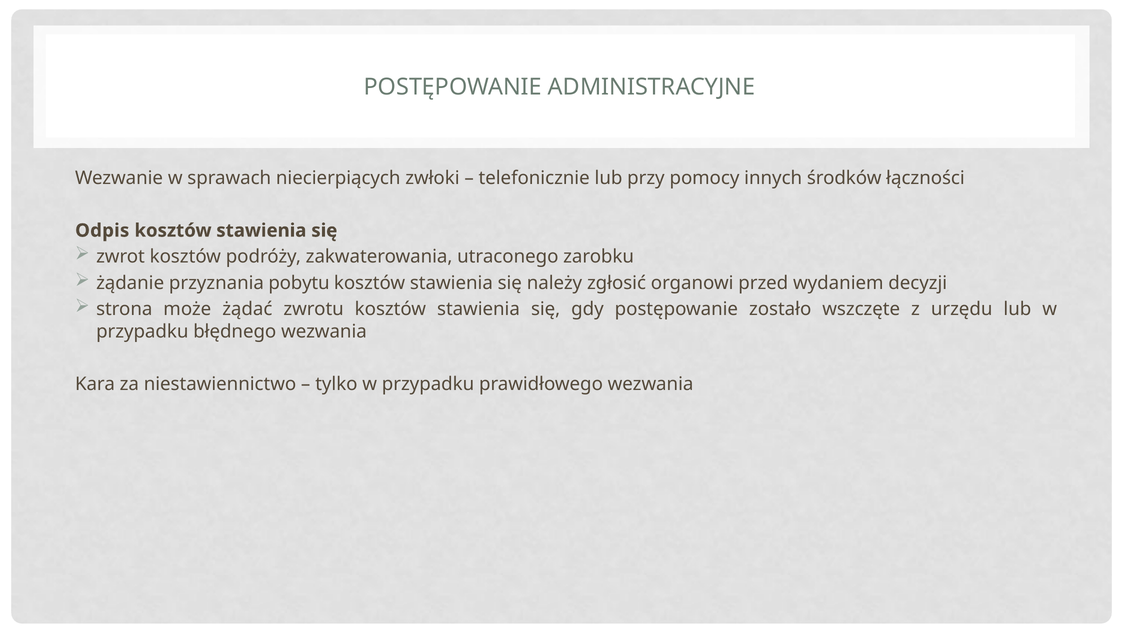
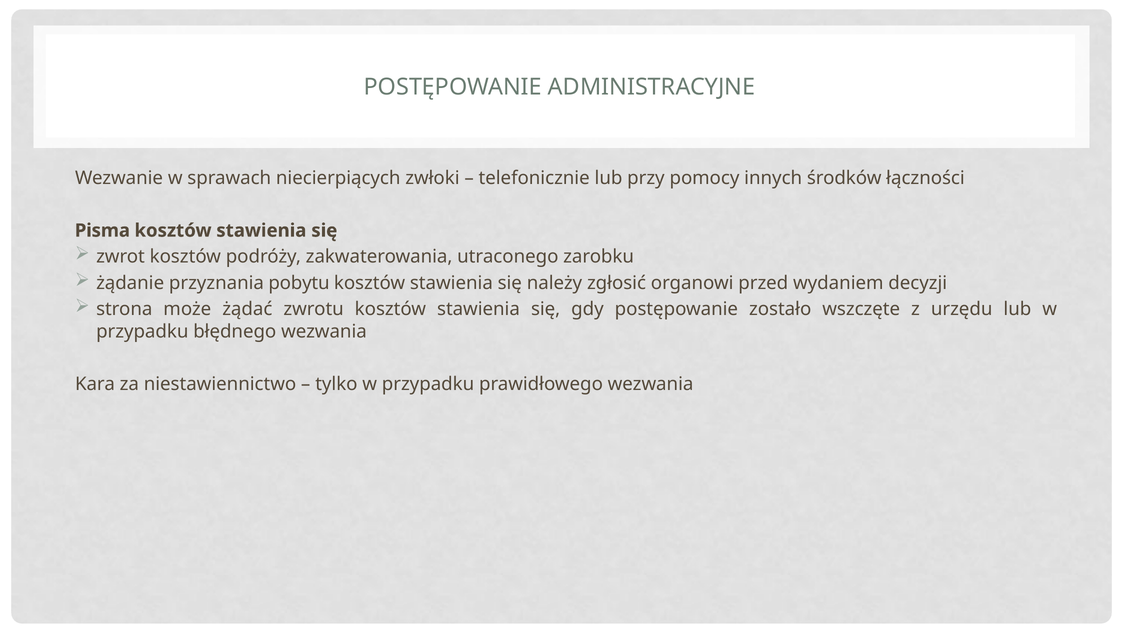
Odpis: Odpis -> Pisma (102, 230)
